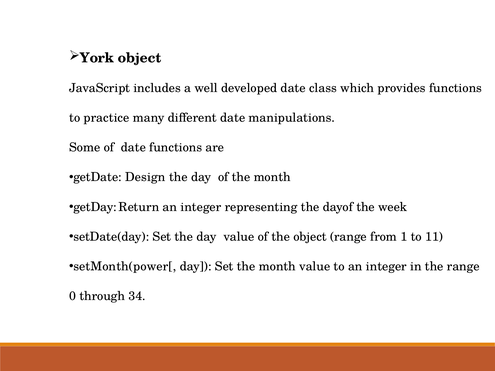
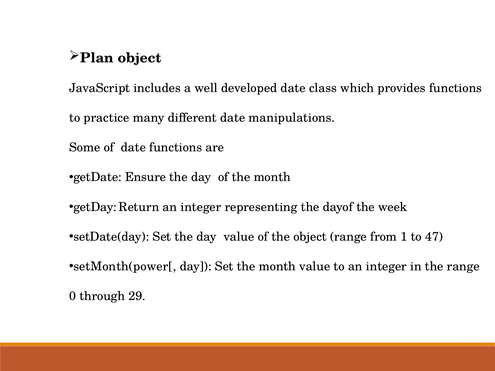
York: York -> Plan (97, 58)
Design: Design -> Ensure (145, 177)
11: 11 -> 47 (434, 237)
34: 34 -> 29 (137, 296)
